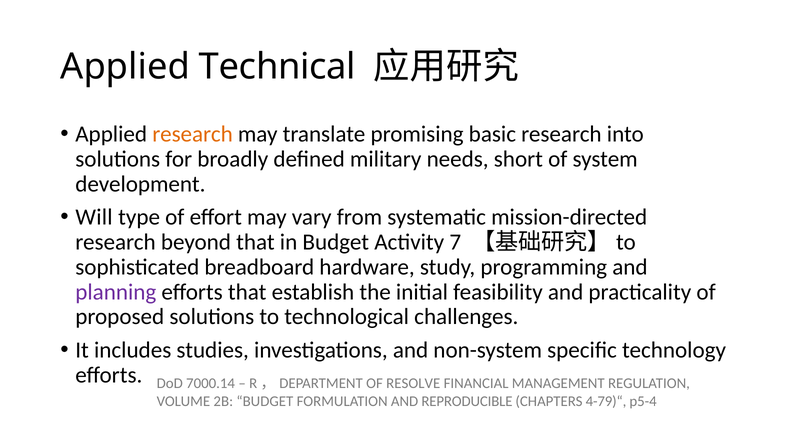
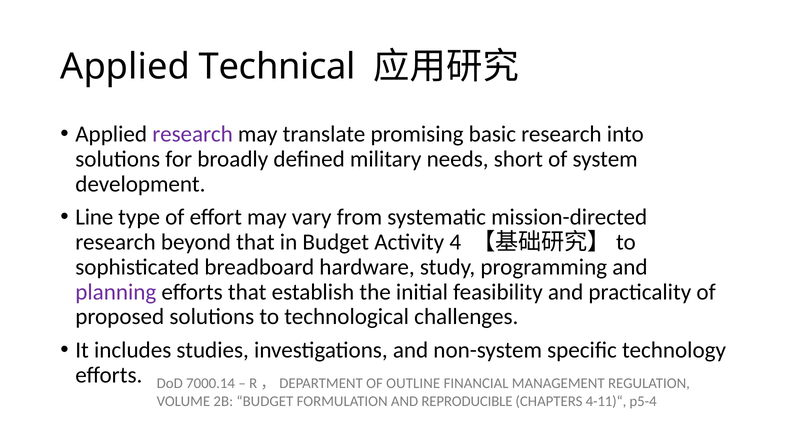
research colour: orange -> purple (193, 134)
Will: Will -> Line (94, 217)
7: 7 -> 4 (455, 242)
RESOLVE: RESOLVE -> OUTLINE (413, 383)
4-79)“: 4-79)“ -> 4-11)“ (606, 401)
